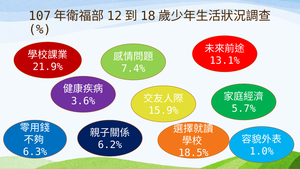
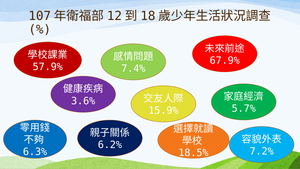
13.1%: 13.1% -> 67.9% (225, 60)
21.9%: 21.9% -> 57.9% (48, 67)
1.0%: 1.0% -> 7.2% (262, 151)
